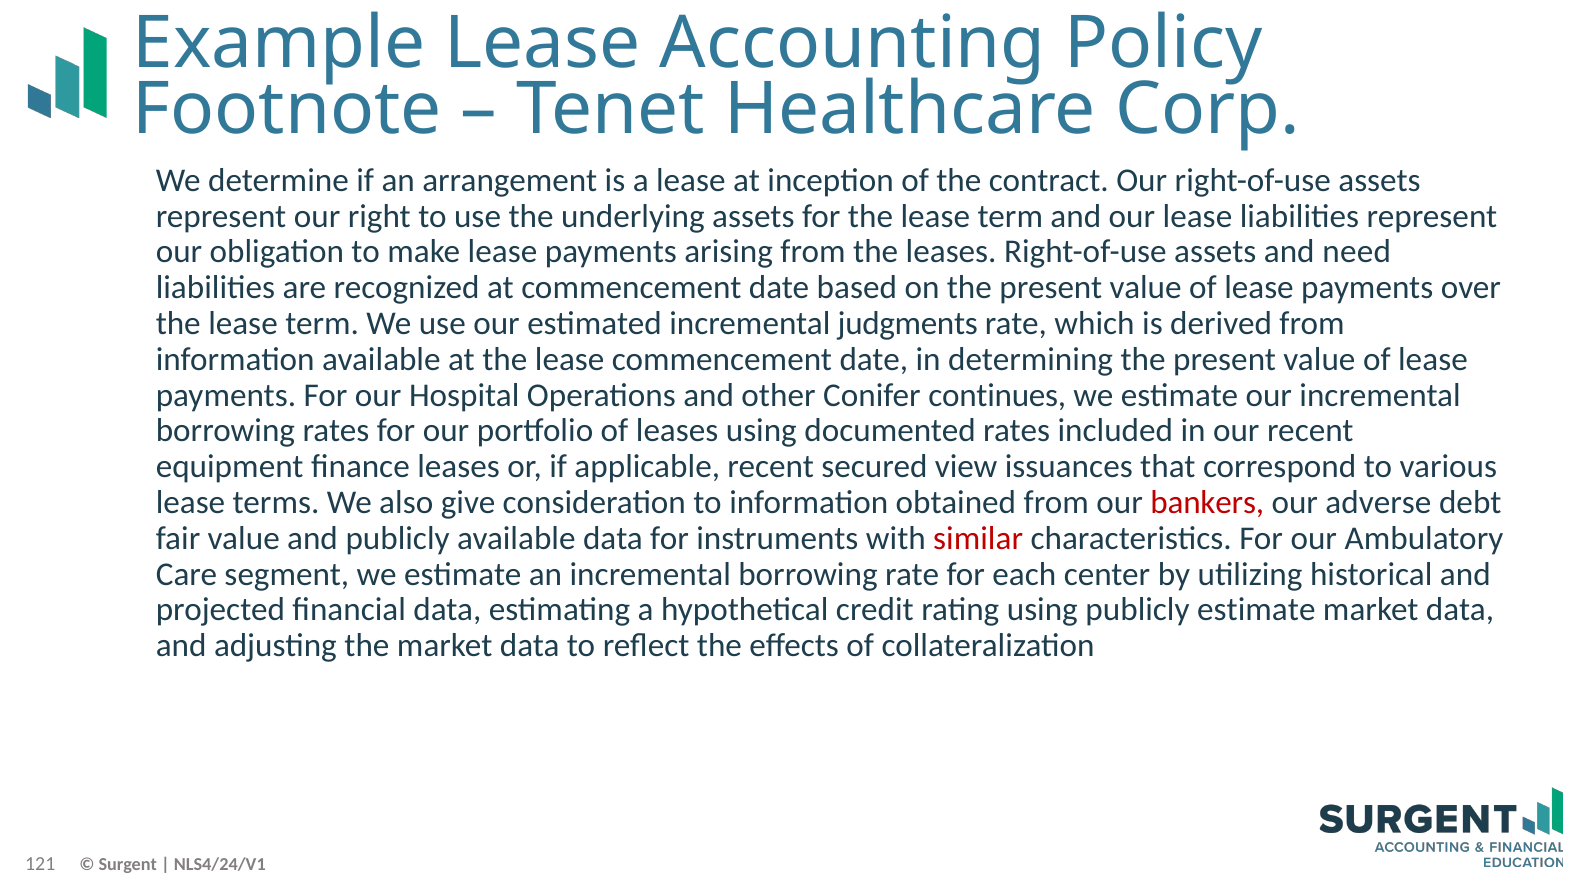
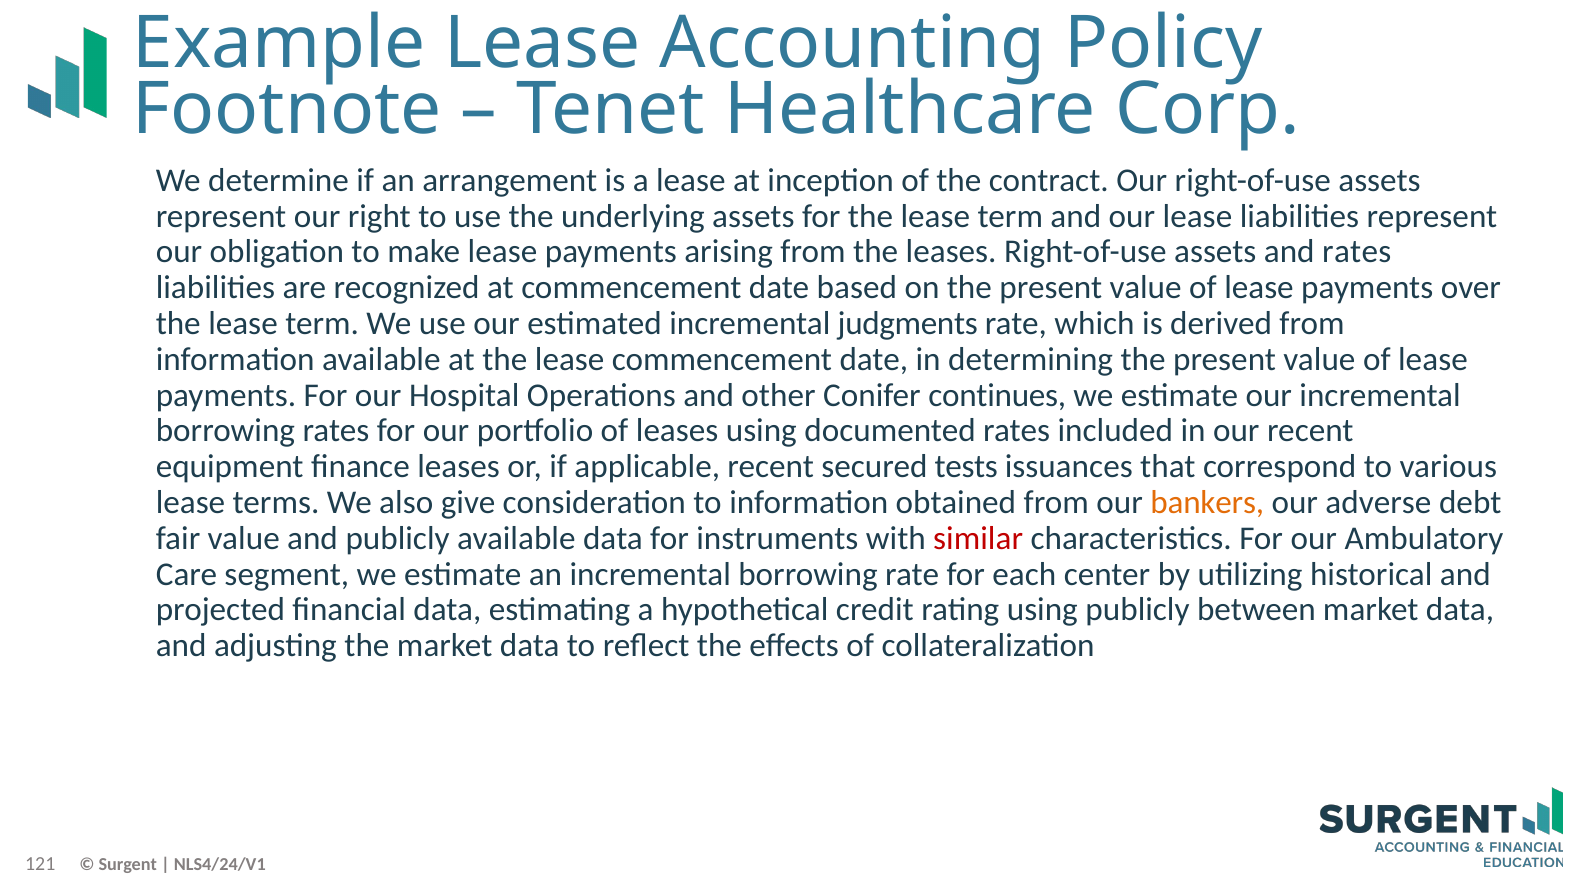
and need: need -> rates (1357, 252)
view: view -> tests (966, 467)
bankers colour: red -> orange (1207, 503)
publicly estimate: estimate -> between (1256, 610)
